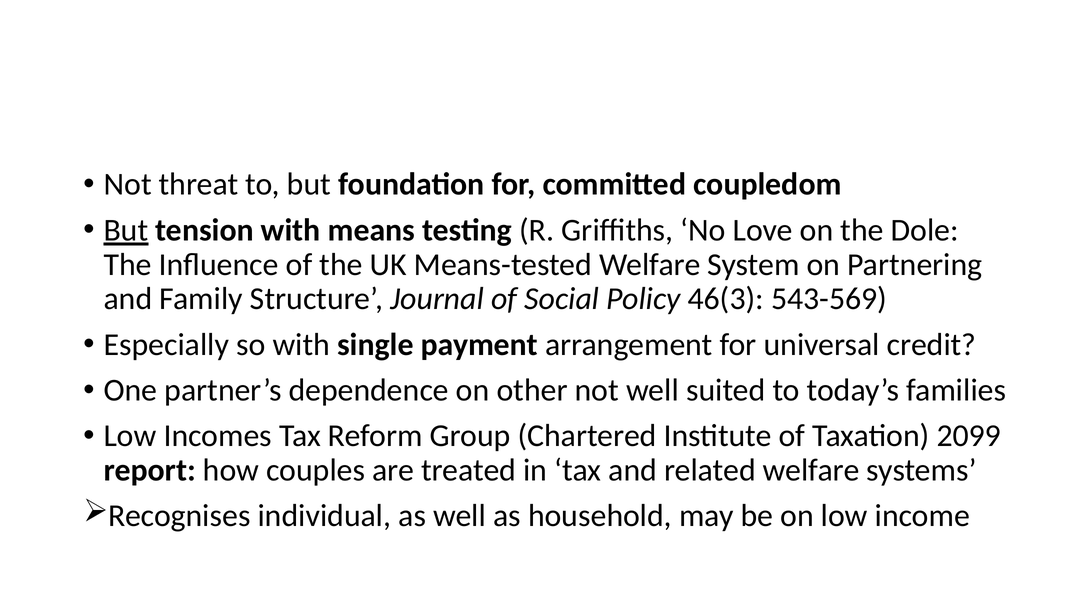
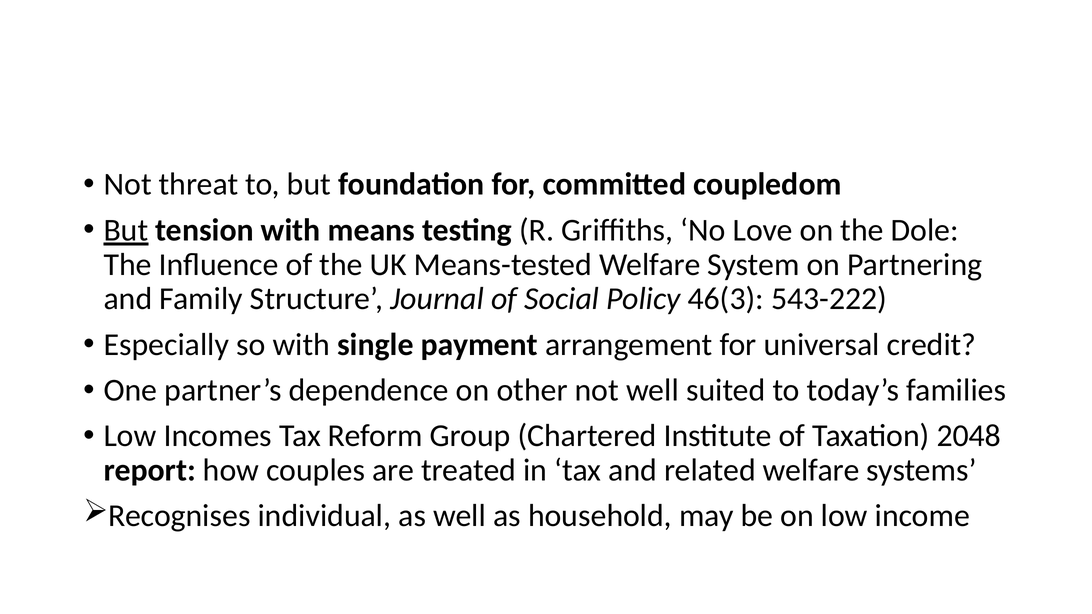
543-569: 543-569 -> 543-222 (829, 299)
2099: 2099 -> 2048 (969, 436)
